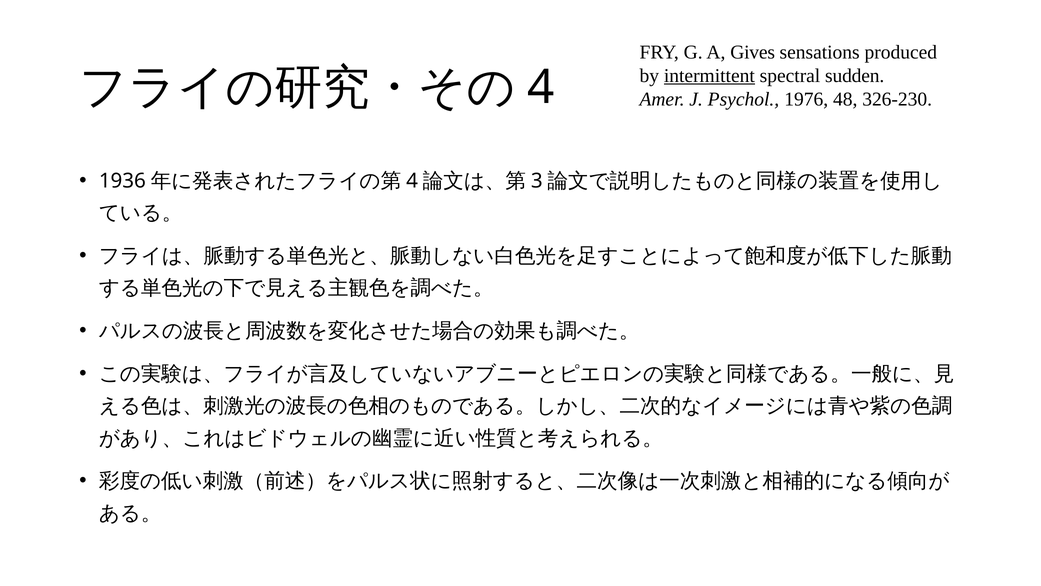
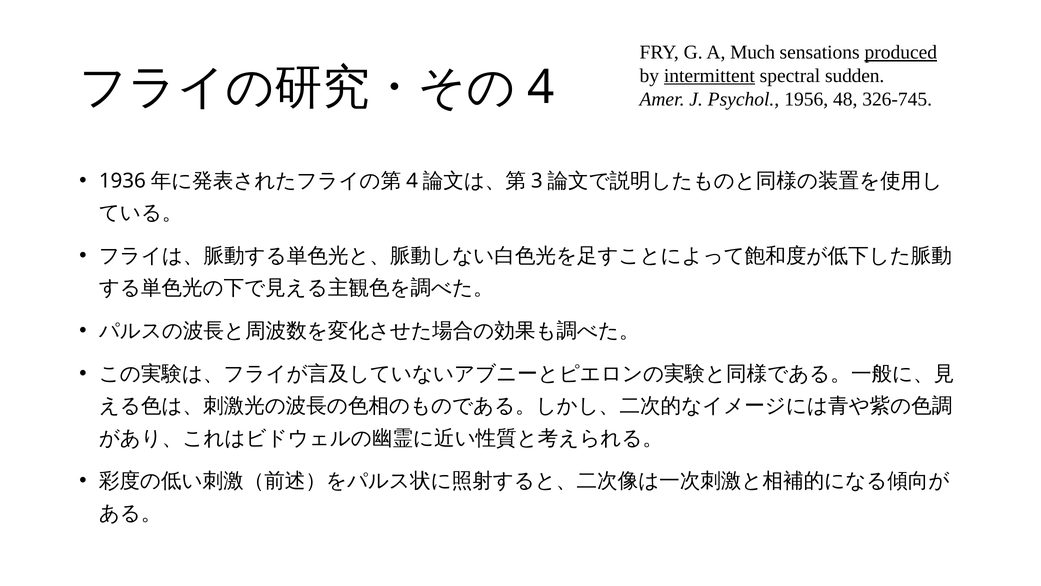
Gives: Gives -> Much (753, 52)
produced underline: none -> present (901, 52)
1976: 1976 -> 1956 (806, 99)
326-230: 326-230 -> 326-745 (897, 99)
